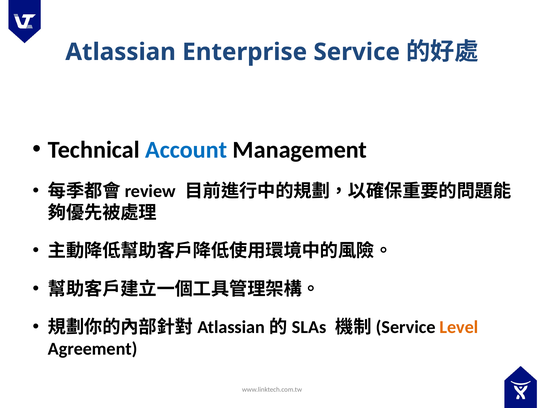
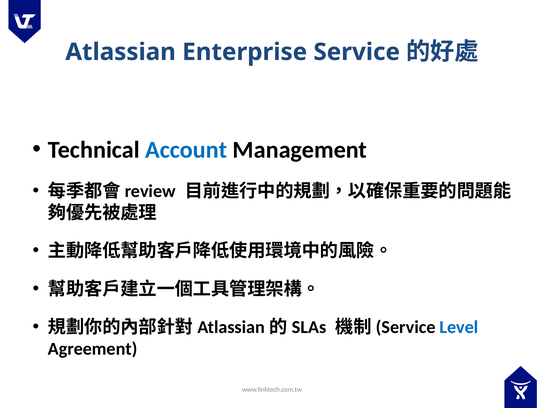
Level colour: orange -> blue (459, 327)
